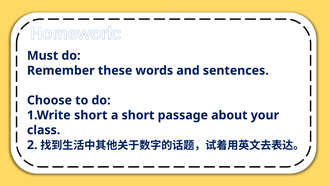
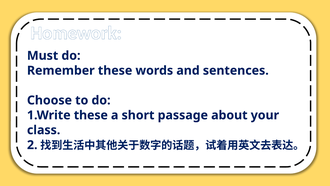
1.Write short: short -> these (91, 115)
